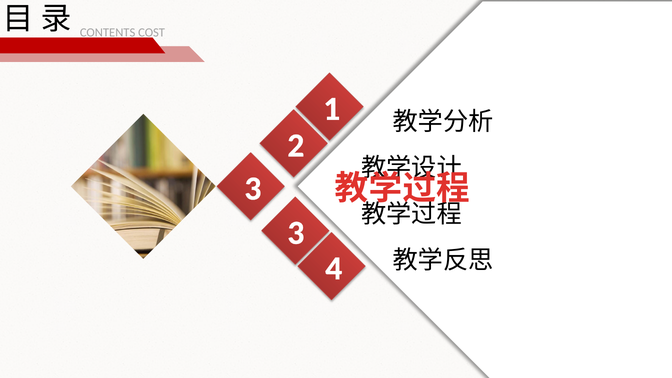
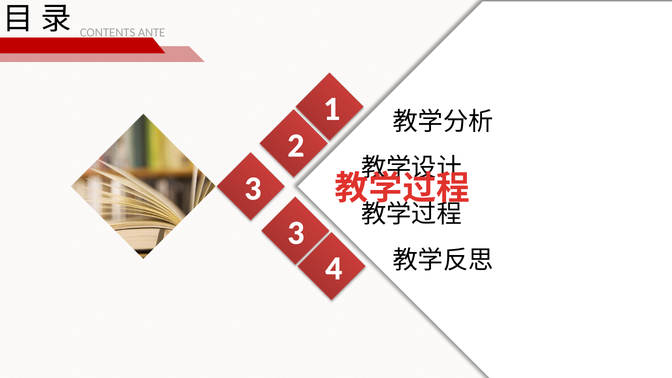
COST: COST -> ANTE (152, 33)
